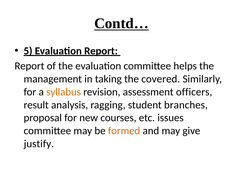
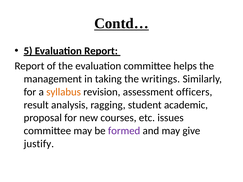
covered: covered -> writings (161, 79)
branches: branches -> academic (186, 105)
formed colour: orange -> purple (124, 131)
